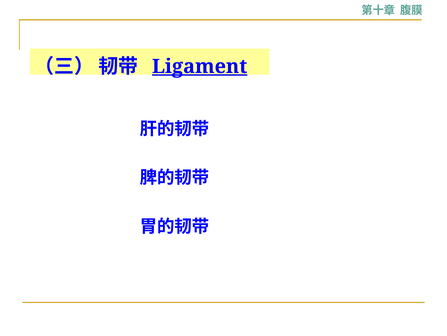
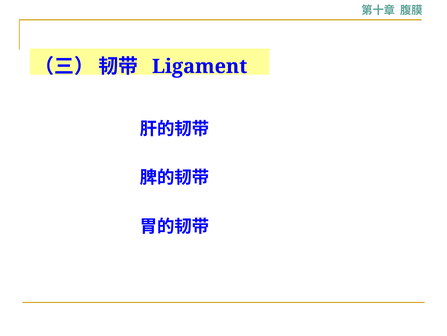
Ligament underline: present -> none (200, 66)
